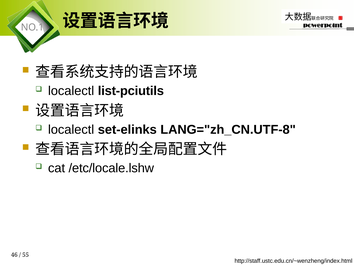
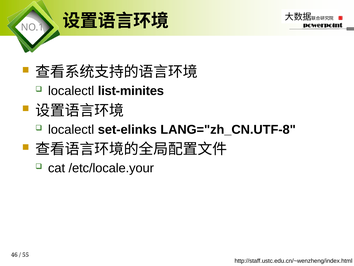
list-pciutils: list-pciutils -> list-minites (131, 91)
/etc/locale.lshw: /etc/locale.lshw -> /etc/locale.your (111, 168)
